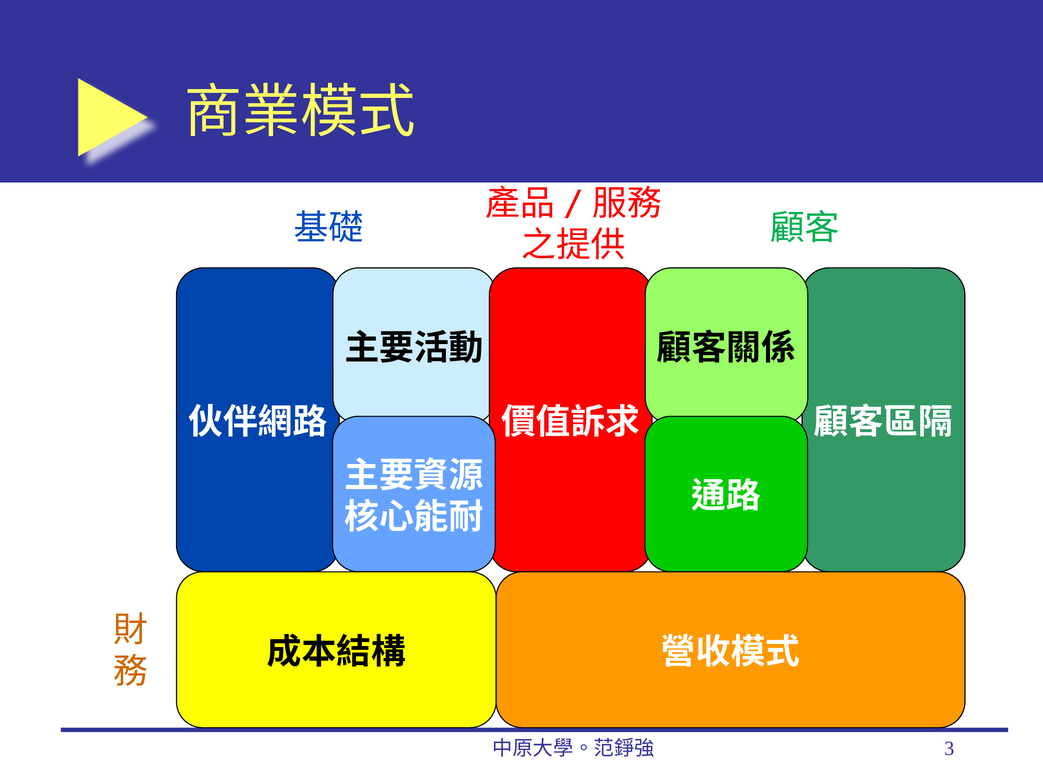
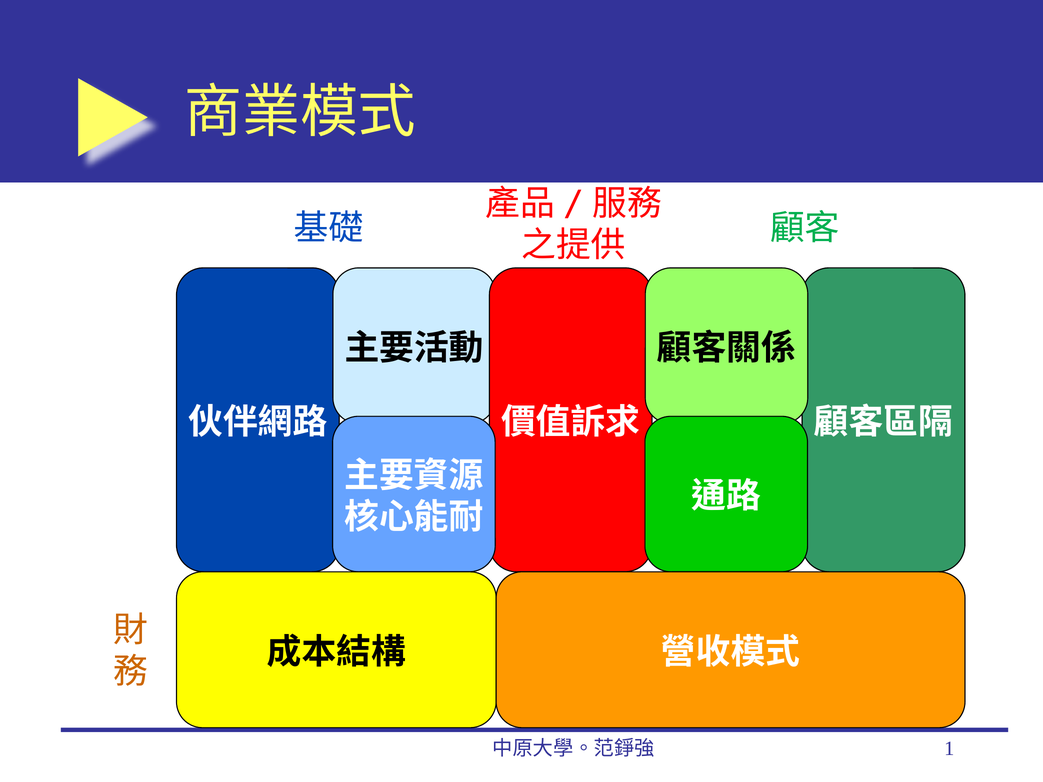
3: 3 -> 1 (949, 749)
